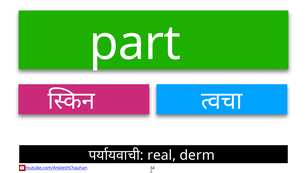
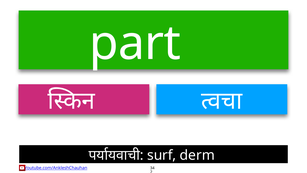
real: real -> surf (162, 155)
